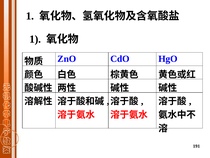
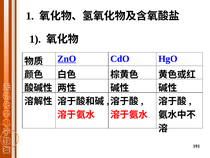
ZnO underline: none -> present (67, 59)
